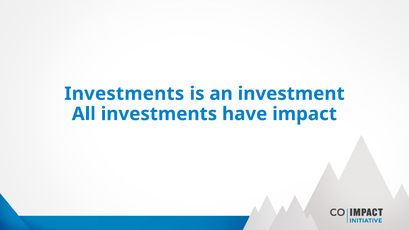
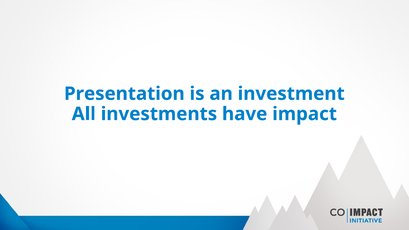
Investments: Investments -> Presentation (124, 94)
